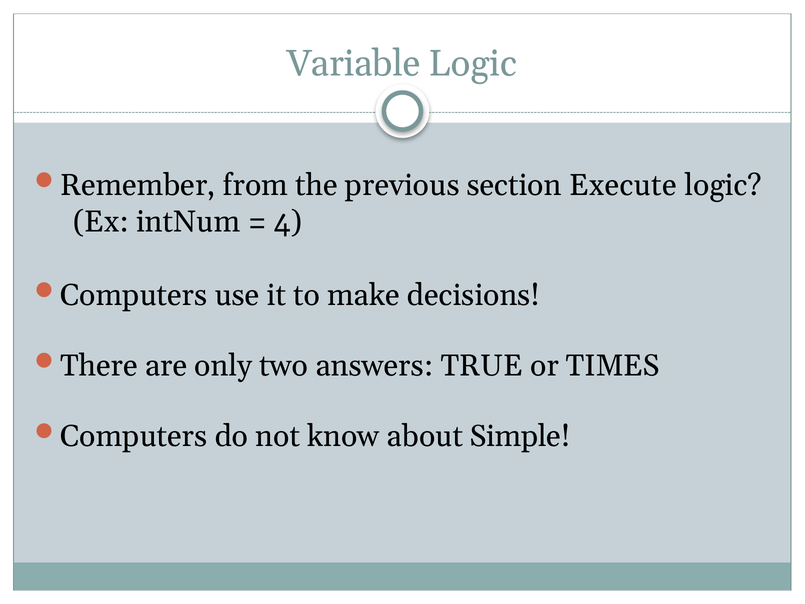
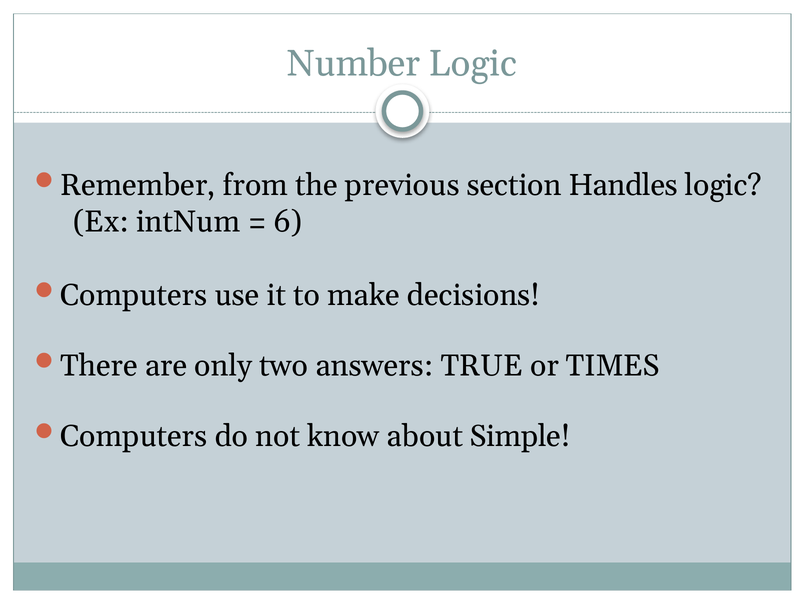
Variable: Variable -> Number (354, 63)
Execute: Execute -> Handles (623, 185)
4: 4 -> 6 (288, 221)
